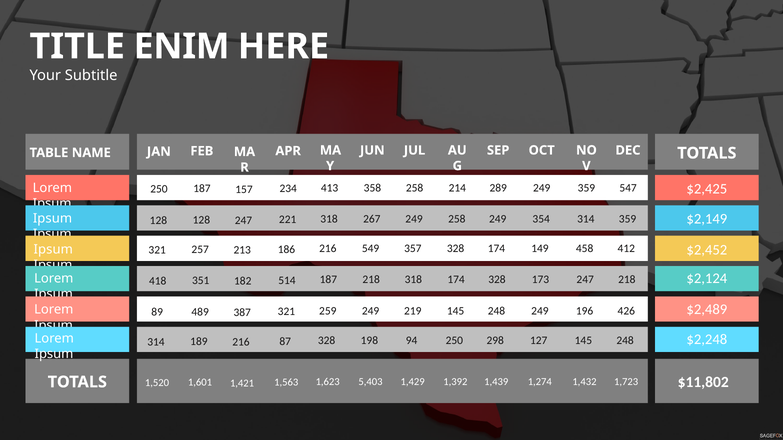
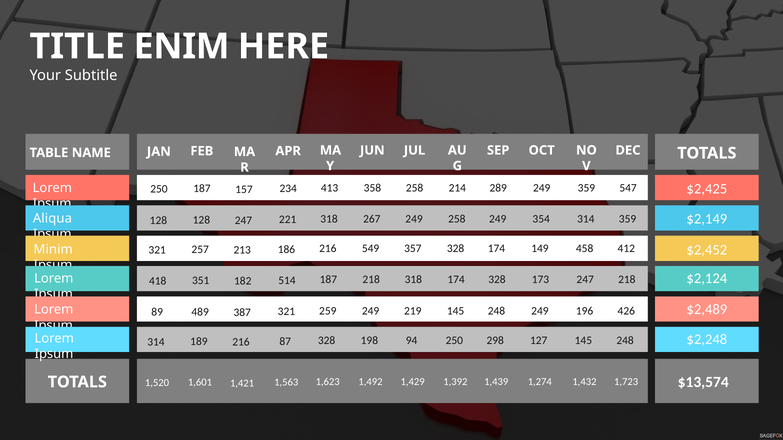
Ipsum: Ipsum -> Aliqua (52, 219)
Ipsum: Ipsum -> Minim (53, 250)
$11,802: $11,802 -> $13,574 (703, 383)
5,403: 5,403 -> 1,492 (370, 382)
